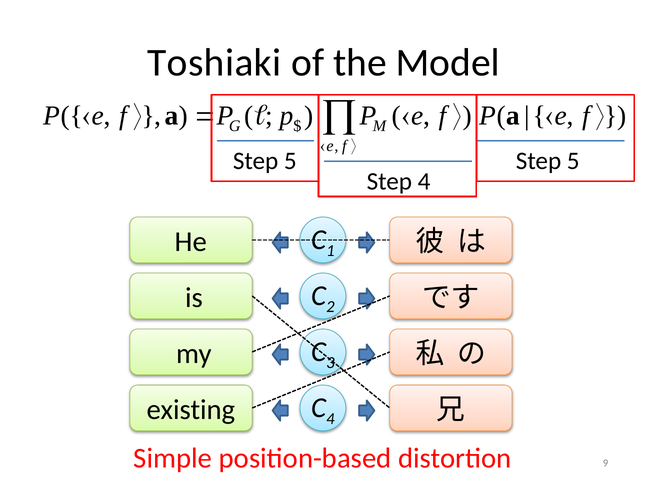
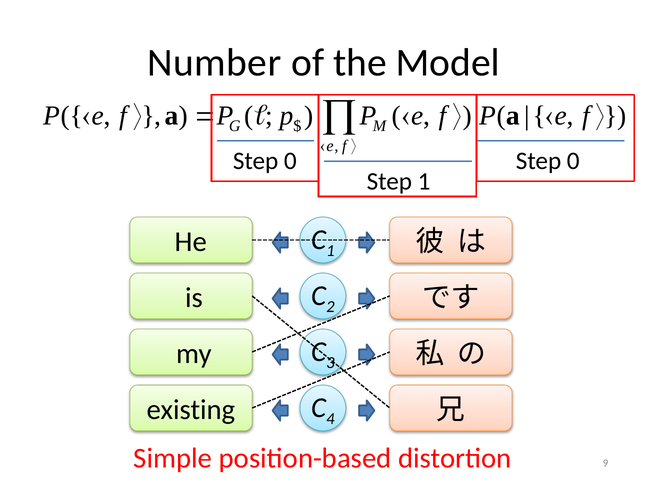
Toshiaki: Toshiaki -> Number (214, 63)
5: 5 -> 0 (290, 161)
5: 5 -> 0 (573, 161)
Step 4: 4 -> 1 (424, 181)
